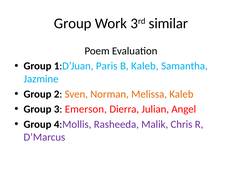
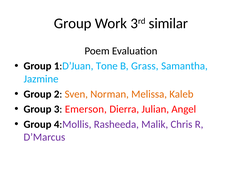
Paris: Paris -> Tone (107, 66)
B Kaleb: Kaleb -> Grass (145, 66)
